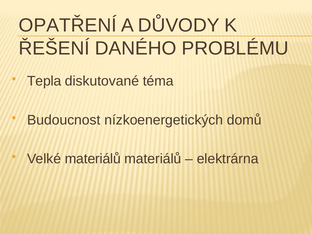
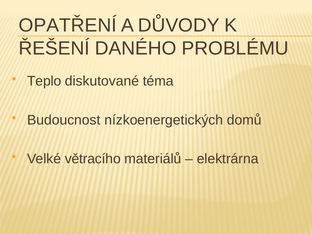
Tepla: Tepla -> Teplo (44, 81)
Velké materiálů: materiálů -> větracího (93, 159)
